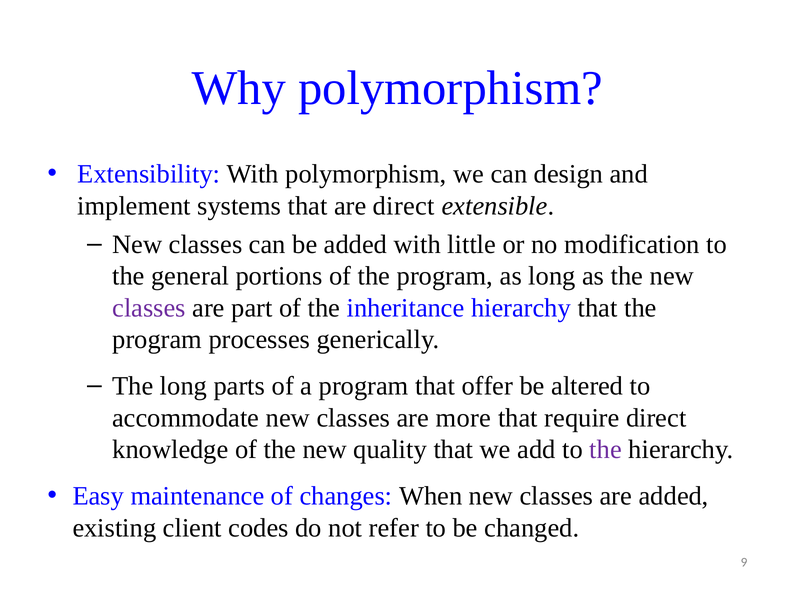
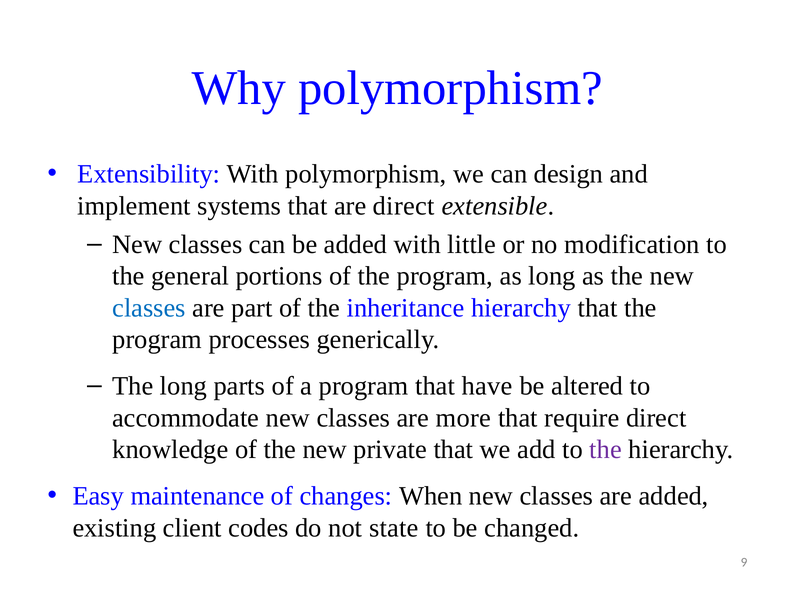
classes colour: purple -> blue (149, 308)
offer: offer -> have (487, 386)
quality: quality -> private (390, 450)
refer: refer -> state (394, 528)
